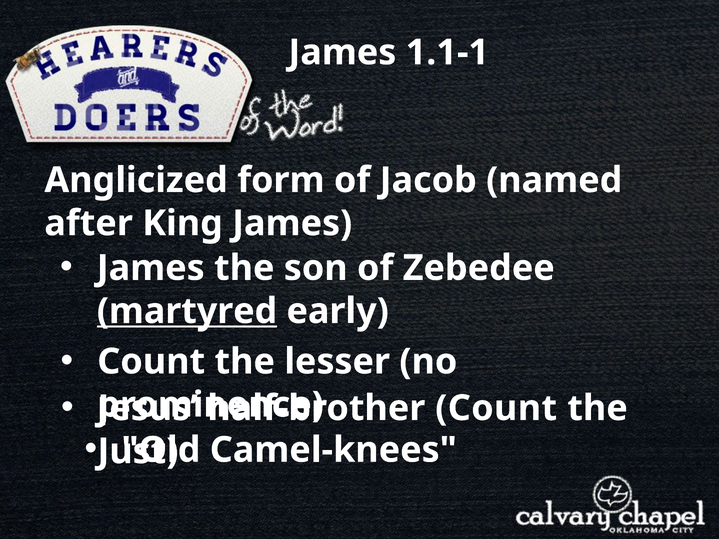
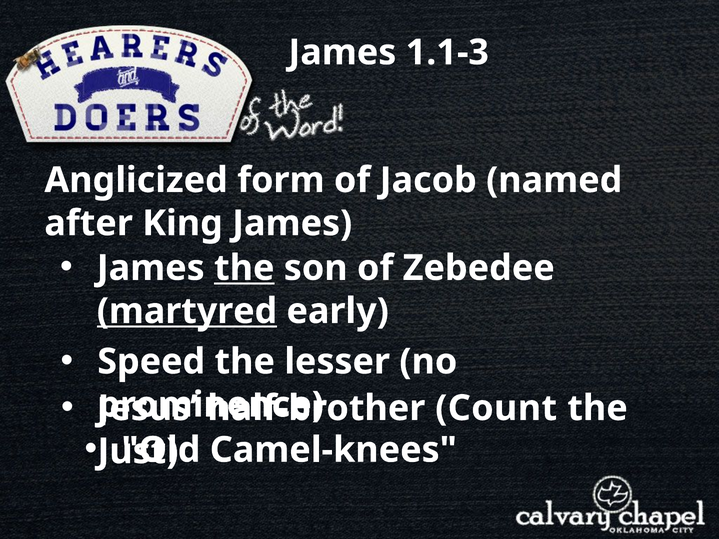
1.1-1: 1.1-1 -> 1.1-3 (447, 52)
the underline: none -> present (244, 268)
Count: Count -> Speed (151, 362)
